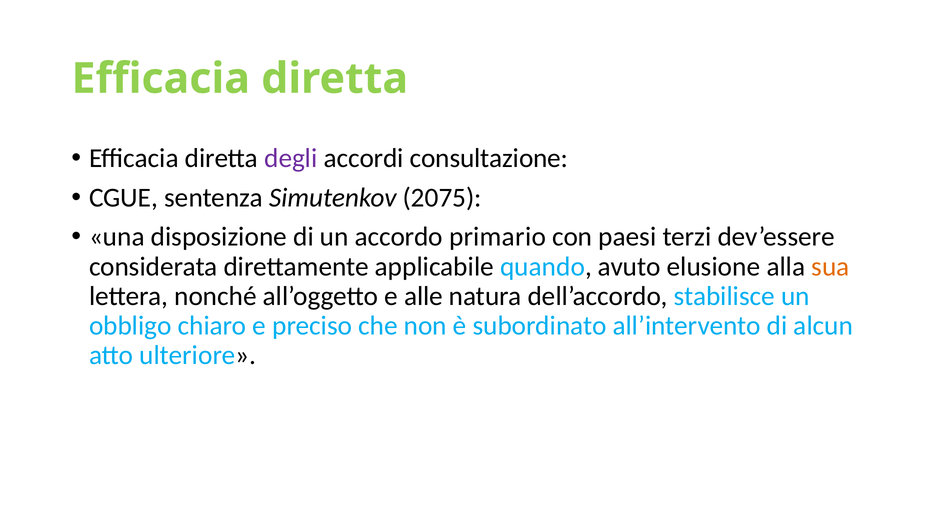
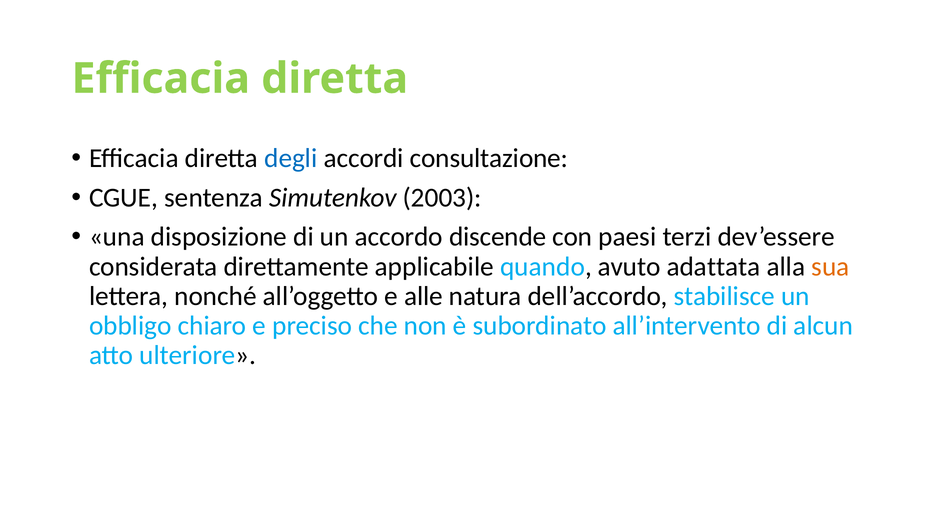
degli colour: purple -> blue (291, 158)
2075: 2075 -> 2003 (442, 198)
primario: primario -> discende (498, 237)
elusione: elusione -> adattata (714, 267)
